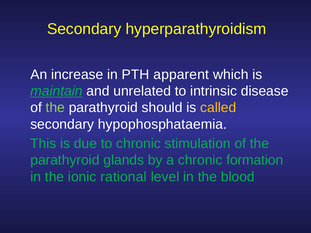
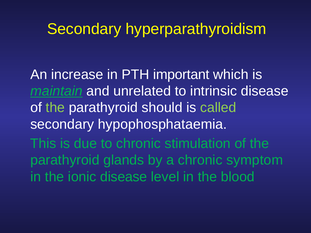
apparent: apparent -> important (181, 75)
called colour: yellow -> light green (218, 108)
formation: formation -> symptom (255, 160)
ionic rational: rational -> disease (124, 177)
